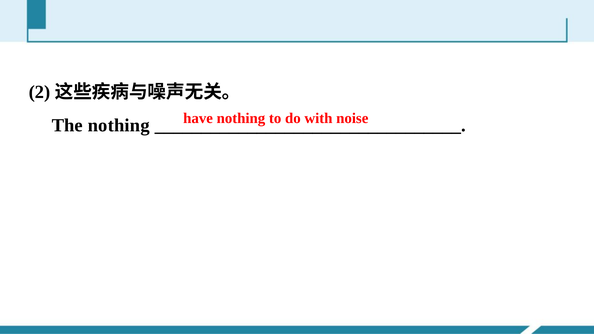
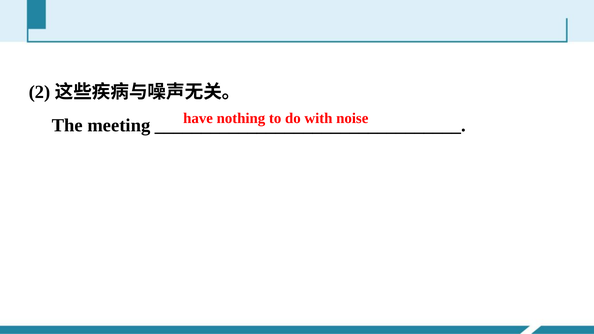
The nothing: nothing -> meeting (119, 126)
